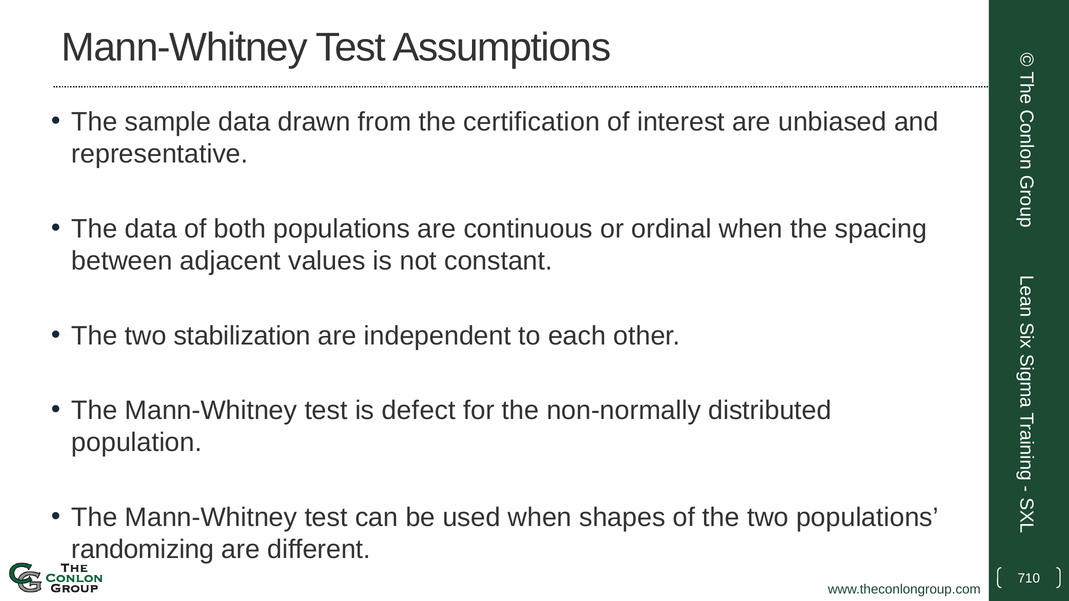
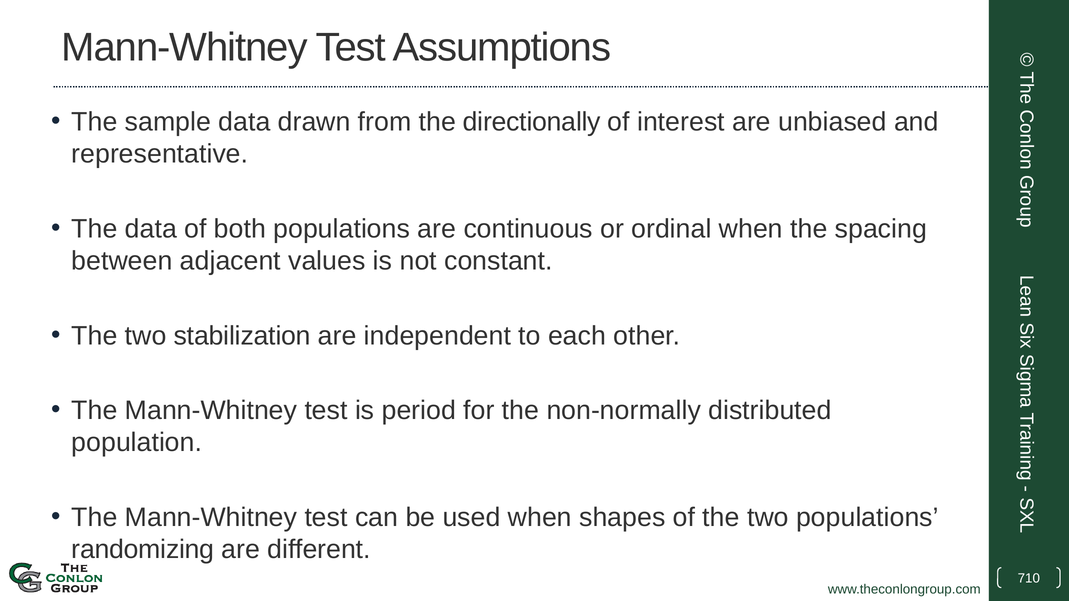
certification: certification -> directionally (532, 122)
defect: defect -> period (419, 411)
